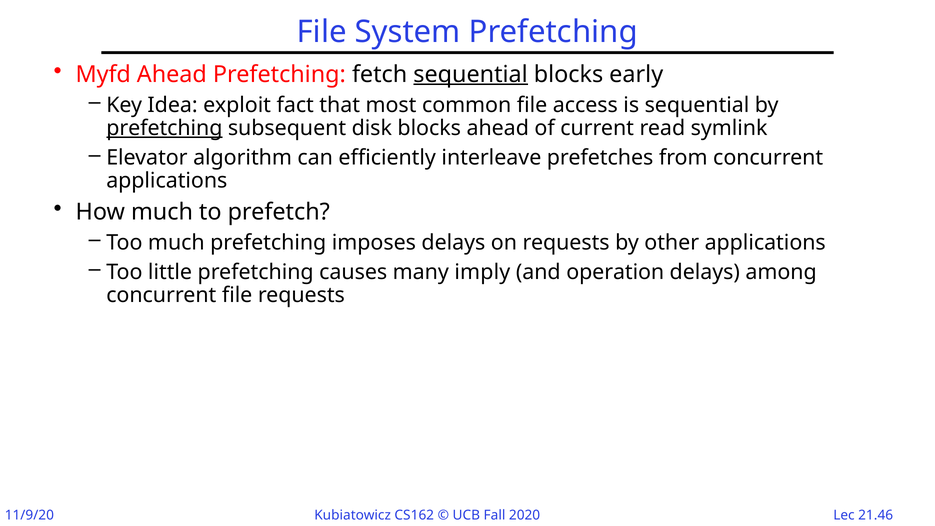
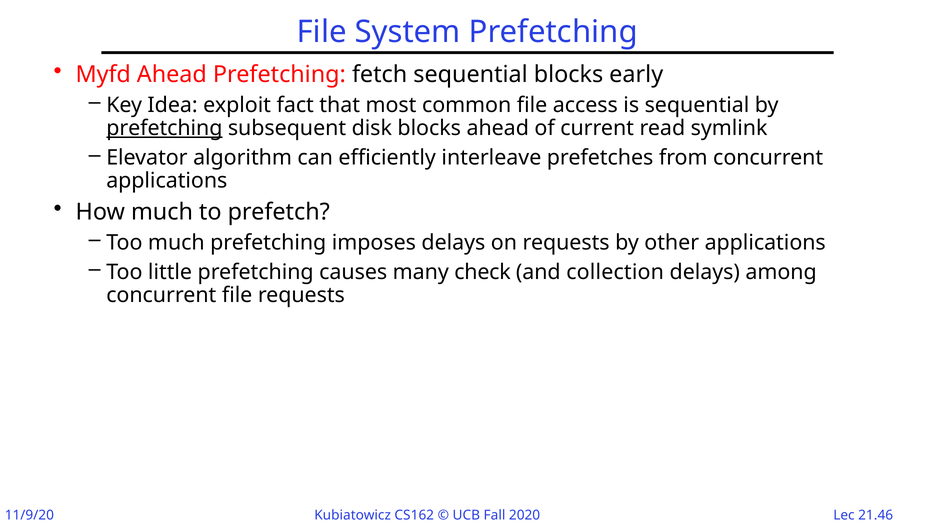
sequential underline: present -> none (471, 74)
imply: imply -> check (483, 272)
operation: operation -> collection (615, 272)
